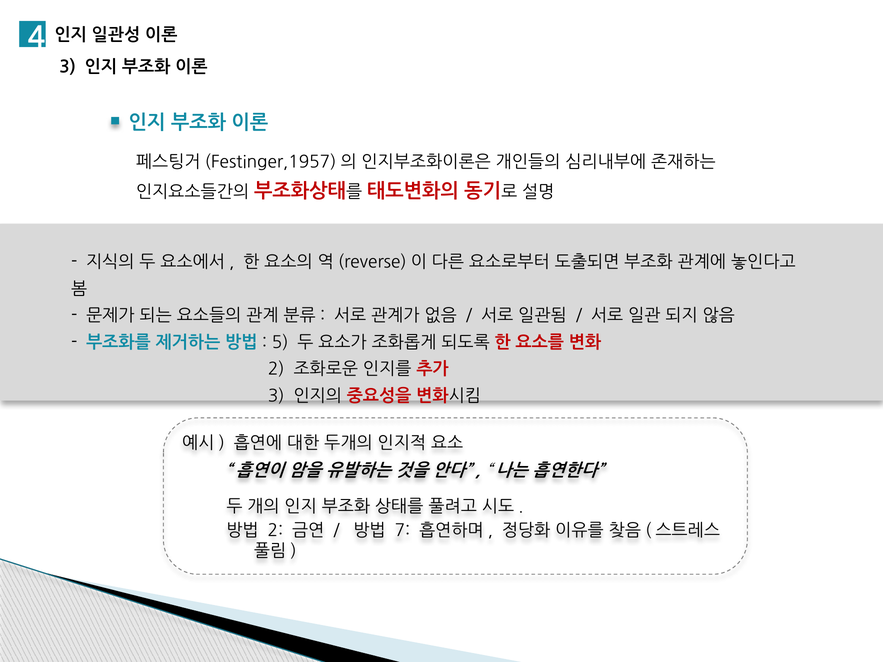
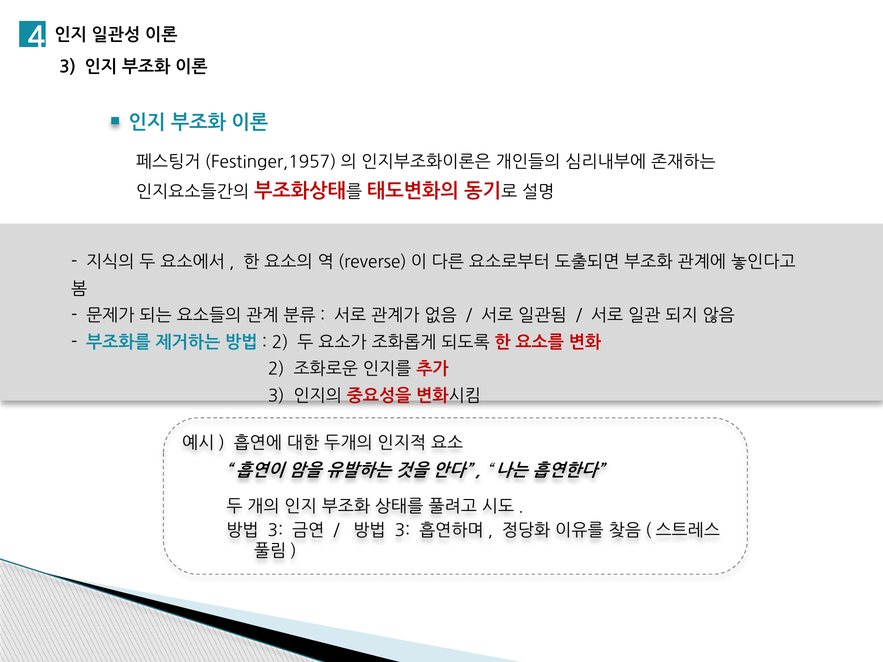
5: 5 -> 2 (280, 342)
2: 2 -> 3 (275, 531)
7: 7 -> 3 (402, 531)
